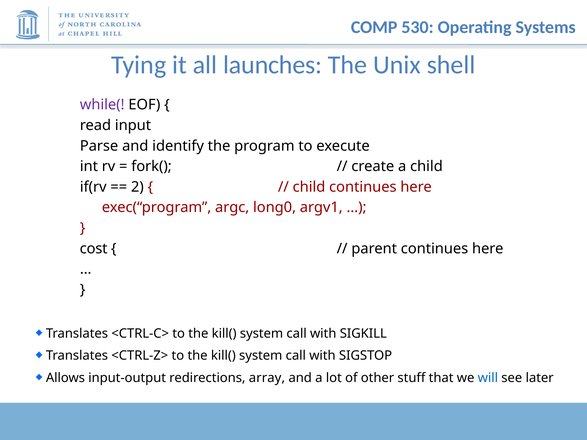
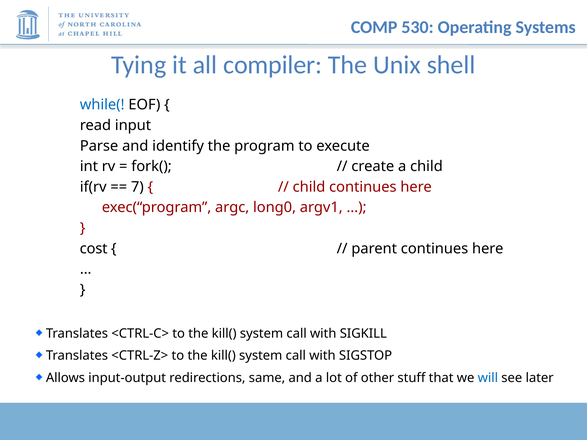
launches: launches -> compiler (273, 65)
while( colour: purple -> blue (102, 105)
2: 2 -> 7 (137, 187)
array: array -> same (267, 378)
